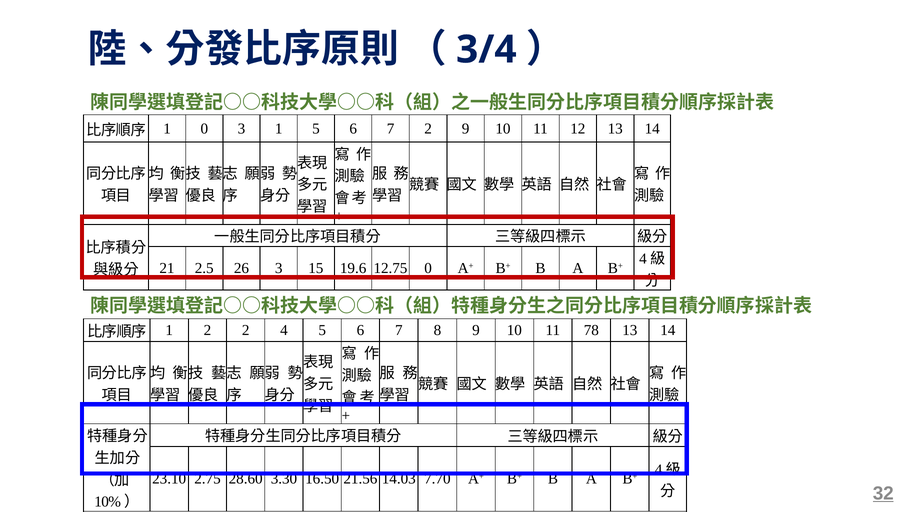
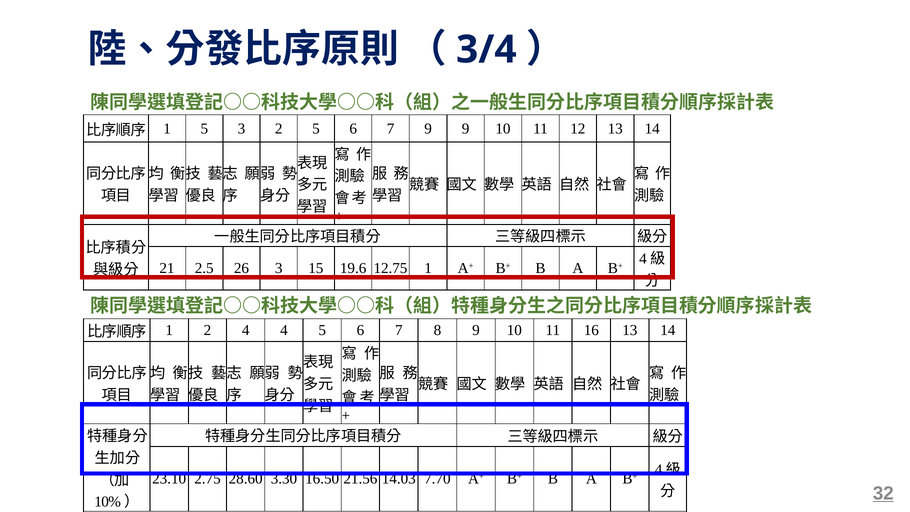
1 0: 0 -> 5 (204, 129)
3 1: 1 -> 2 (279, 129)
7 2: 2 -> 9 (428, 129)
0: 0 -> 1 (428, 268)
2 2: 2 -> 4 (246, 330)
78: 78 -> 16 (591, 330)
